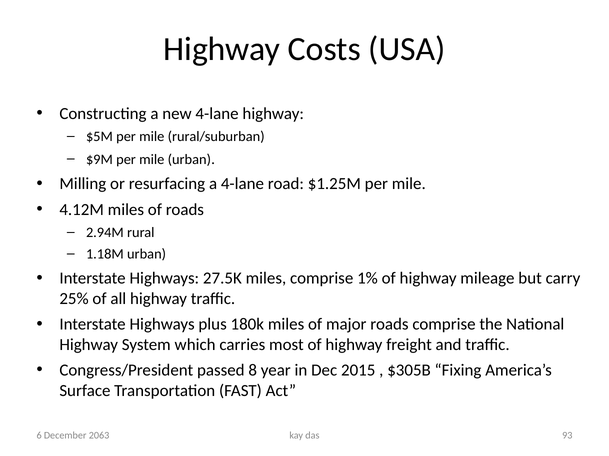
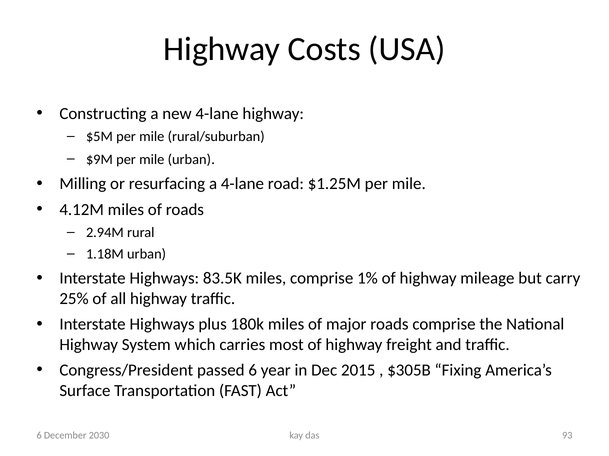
27.5K: 27.5K -> 83.5K (222, 279)
passed 8: 8 -> 6 (253, 371)
2063: 2063 -> 2030 (99, 436)
